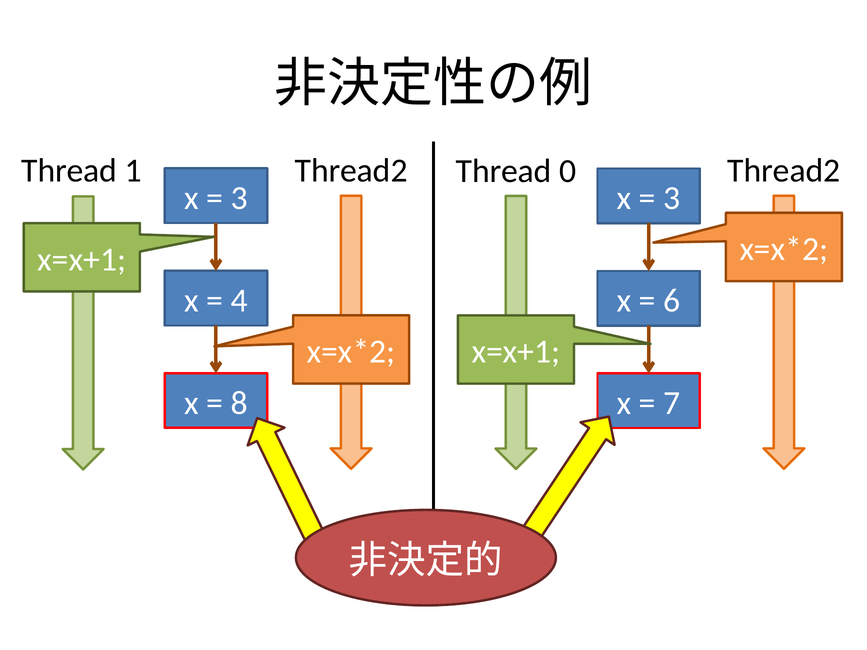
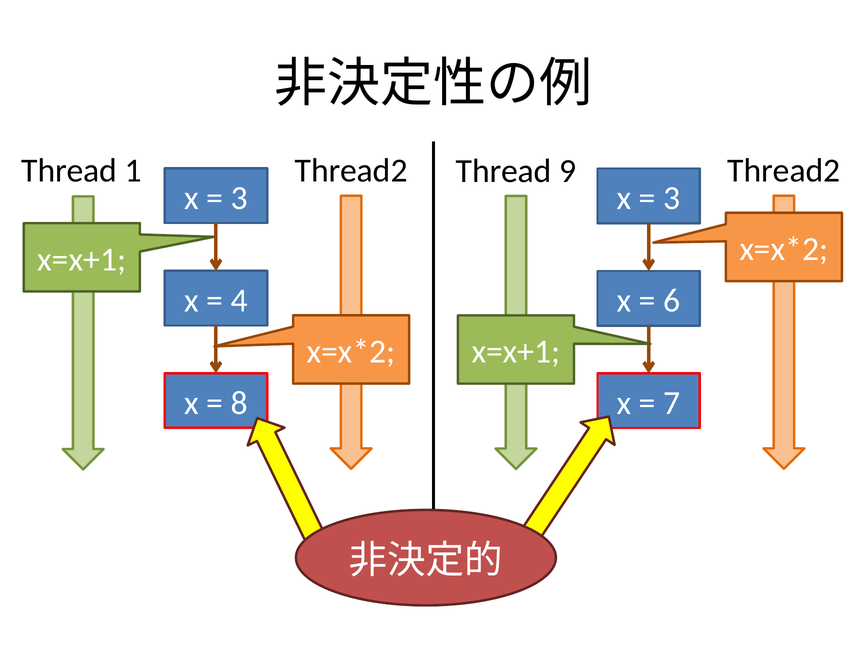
0: 0 -> 9 (568, 171)
